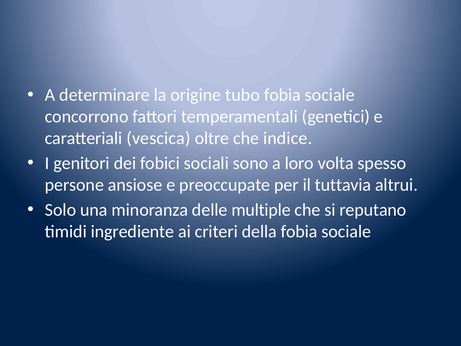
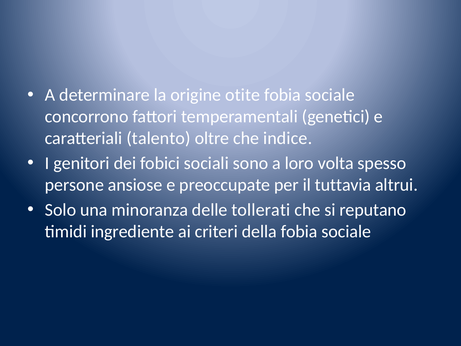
tubo: tubo -> otite (243, 95)
vescica: vescica -> talento (159, 138)
multiple: multiple -> tollerati (261, 210)
